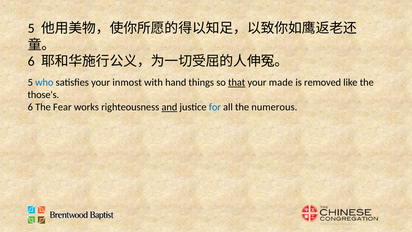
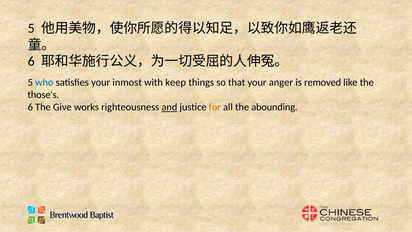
hand: hand -> keep (176, 82)
that underline: present -> none (237, 82)
made: made -> anger (281, 82)
Fear: Fear -> Give (62, 107)
for colour: blue -> orange (215, 107)
numerous: numerous -> abounding (274, 107)
